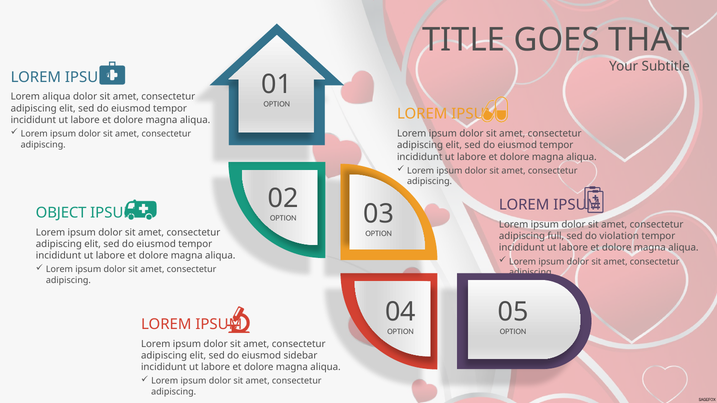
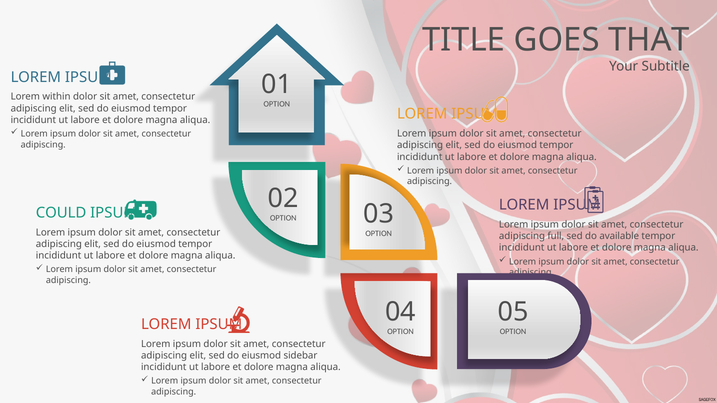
Lorem aliqua: aliqua -> within (56, 97)
OBJECT: OBJECT -> COULD (61, 213)
violation: violation -> available (619, 236)
